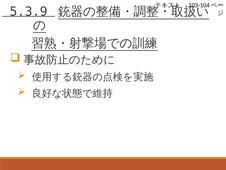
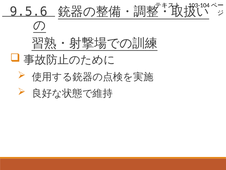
5.3.9: 5.3.9 -> 9.5.6 (29, 12)
